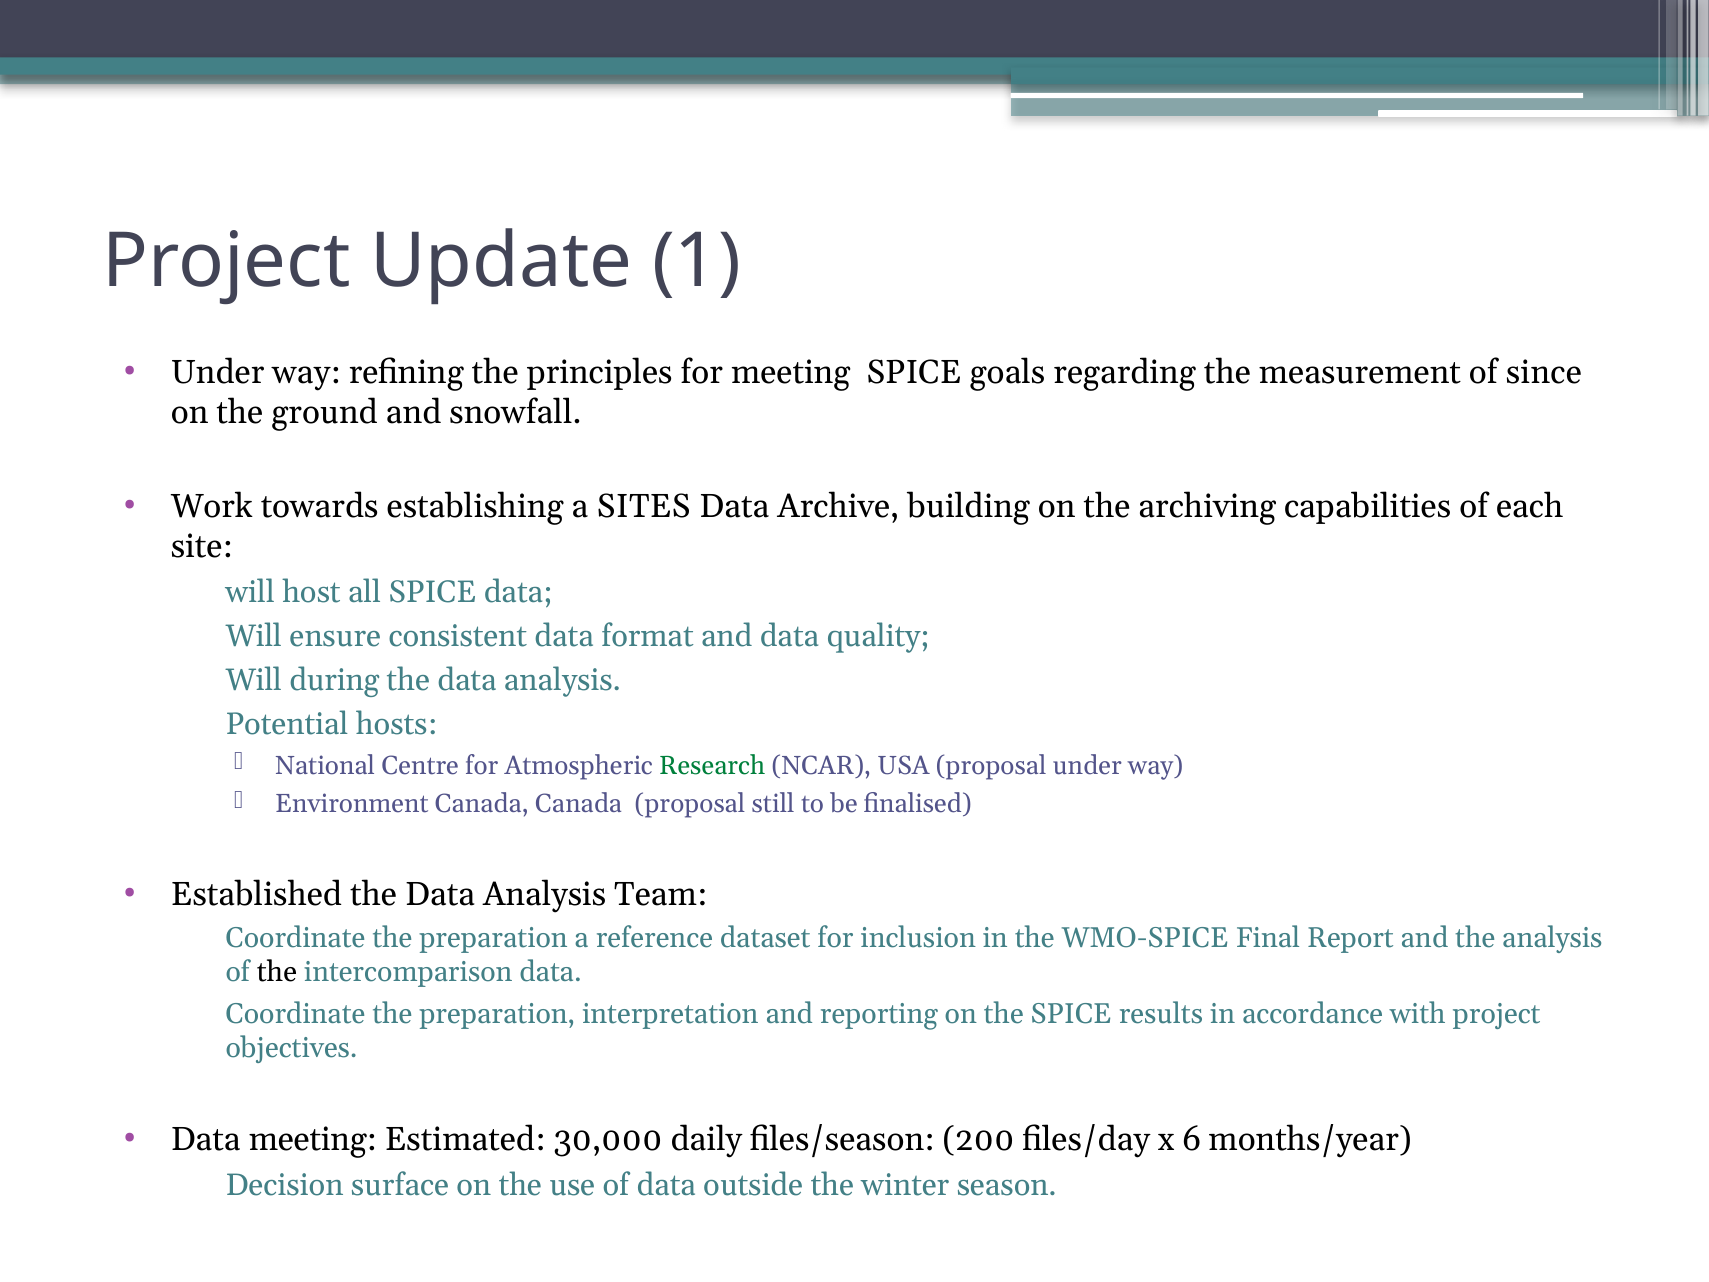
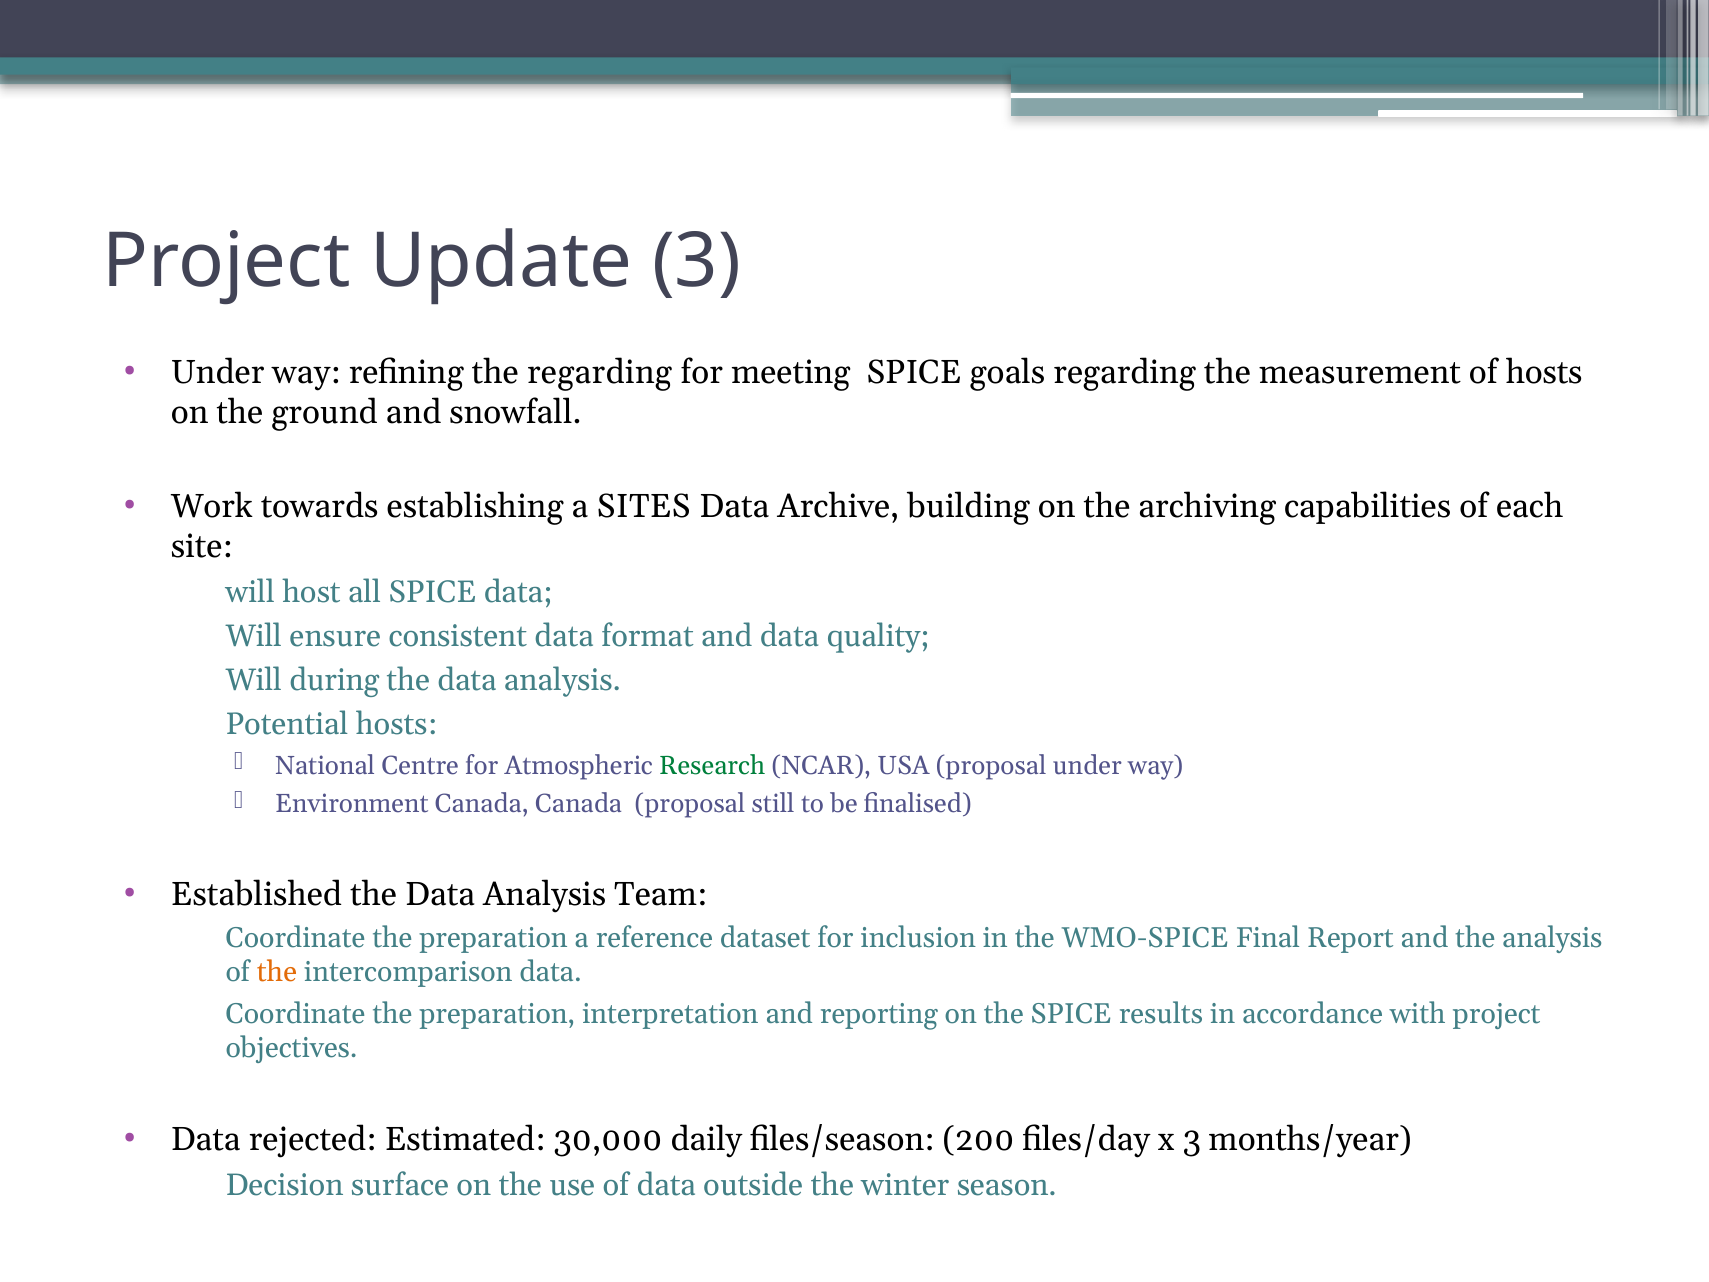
Update 1: 1 -> 3 (697, 262)
the principles: principles -> regarding (599, 373)
of since: since -> hosts (1544, 373)
the colour: black -> orange (277, 972)
Data meeting: meeting -> rejected (313, 1139)
x 6: 6 -> 3 (1192, 1139)
